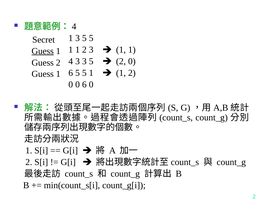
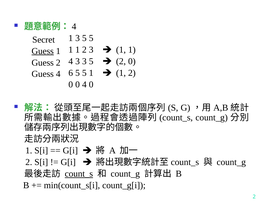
1: 1 -> 4 (58, 74)
0 0 6: 6 -> 4 (84, 85)
count_s underline: none -> present (79, 174)
